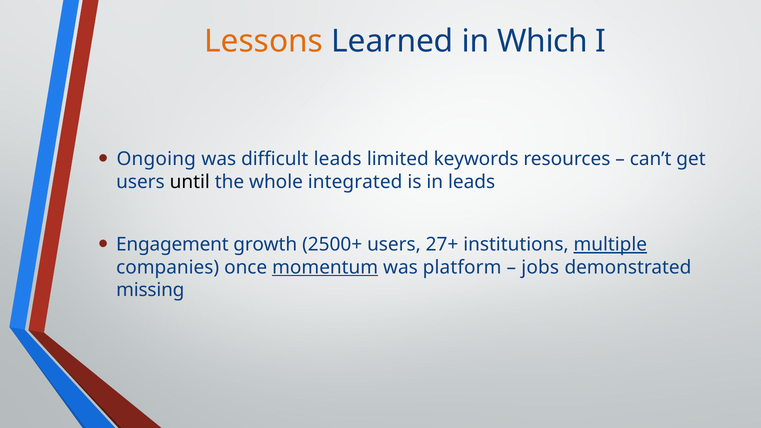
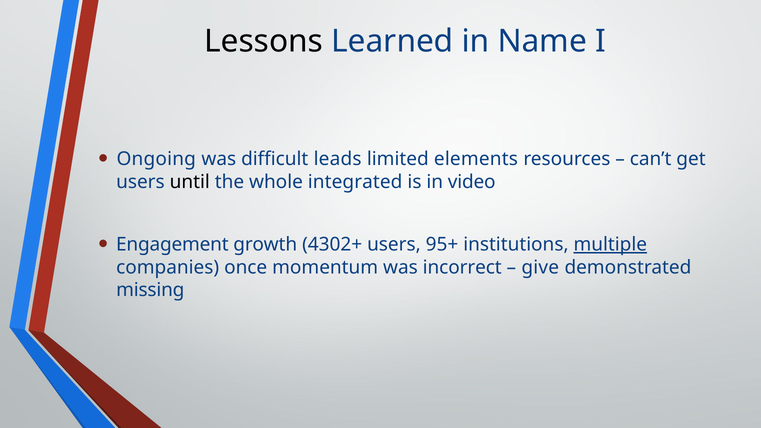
Lessons colour: orange -> black (264, 42)
Which: Which -> Name (542, 42)
keywords: keywords -> elements (476, 159)
in leads: leads -> video (472, 182)
2500+: 2500+ -> 4302+ (332, 245)
27+: 27+ -> 95+ (442, 245)
momentum underline: present -> none (325, 267)
platform: platform -> incorrect (462, 267)
jobs: jobs -> give (540, 267)
